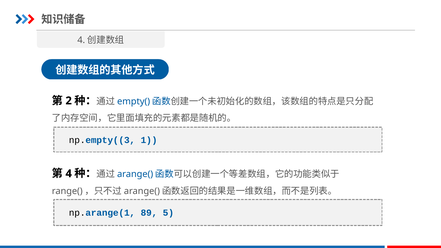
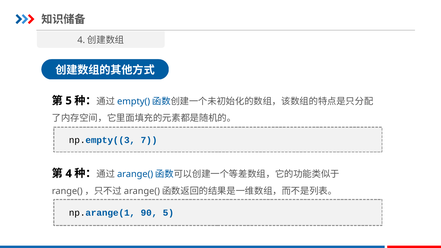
2: 2 -> 5 (69, 101)
1: 1 -> 7 (149, 140)
89: 89 -> 90 (149, 213)
